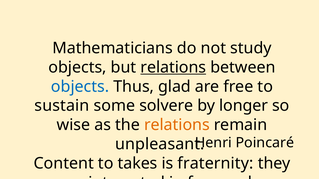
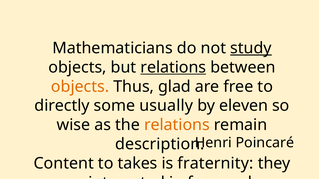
study underline: none -> present (251, 48)
objects colour: blue -> orange (80, 87)
sustain: sustain -> directly (62, 106)
solvere: solvere -> usually (166, 106)
longer: longer -> eleven (244, 106)
unpleasant: unpleasant -> description (160, 145)
